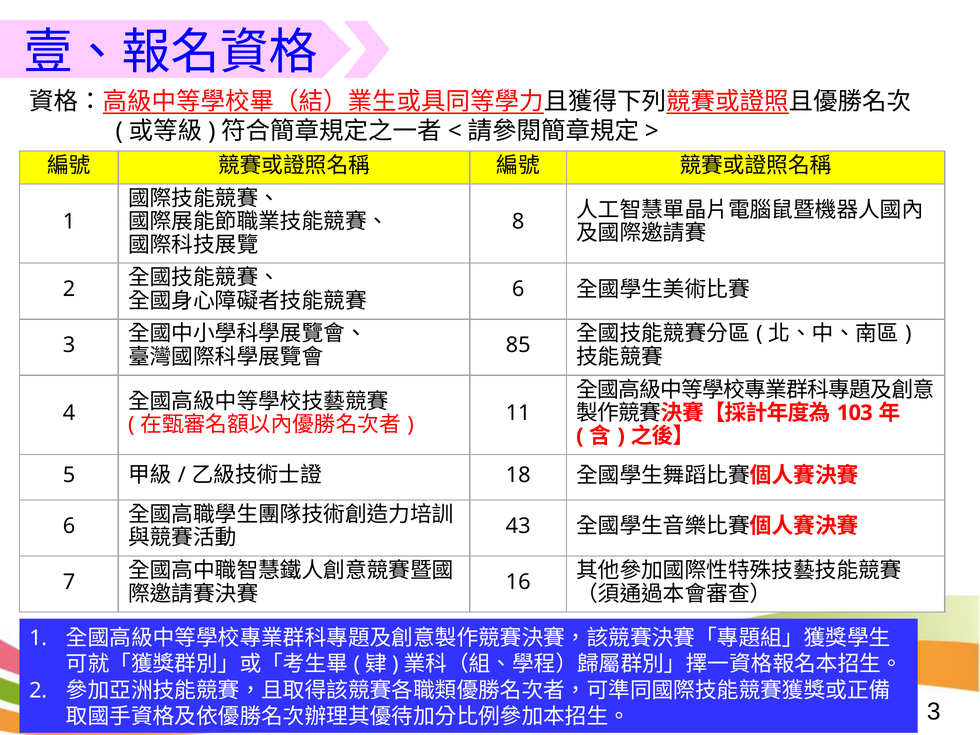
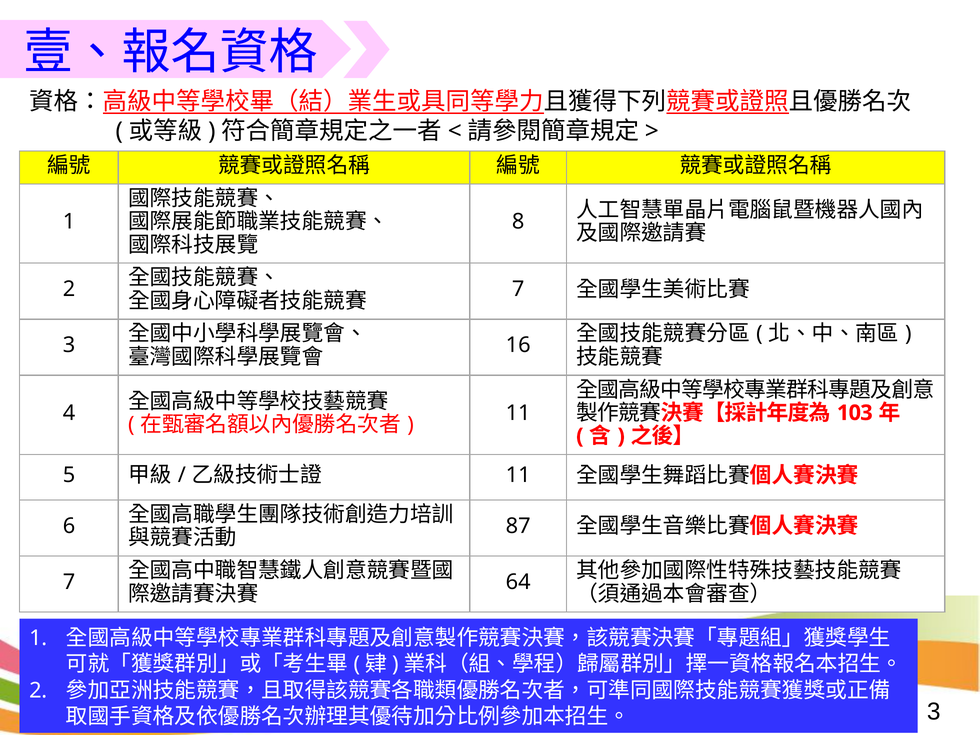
6: 6 -> 7 (518, 289)
85: 85 -> 16 (518, 345)
18: 18 -> 11 (518, 475)
43: 43 -> 87 (518, 526)
16: 16 -> 64 (518, 582)
